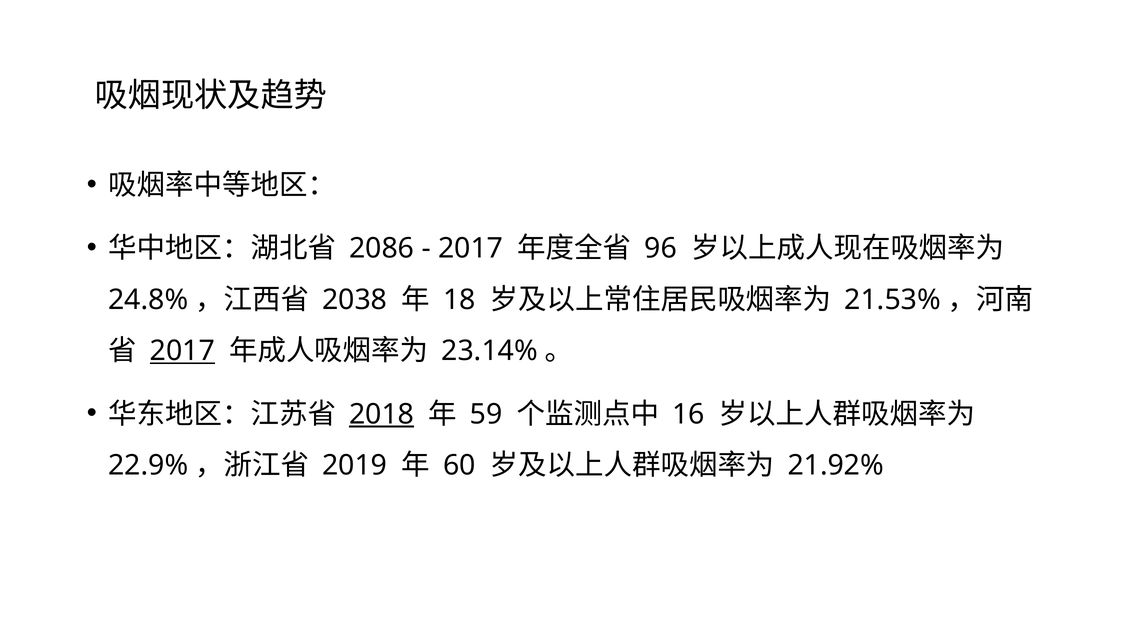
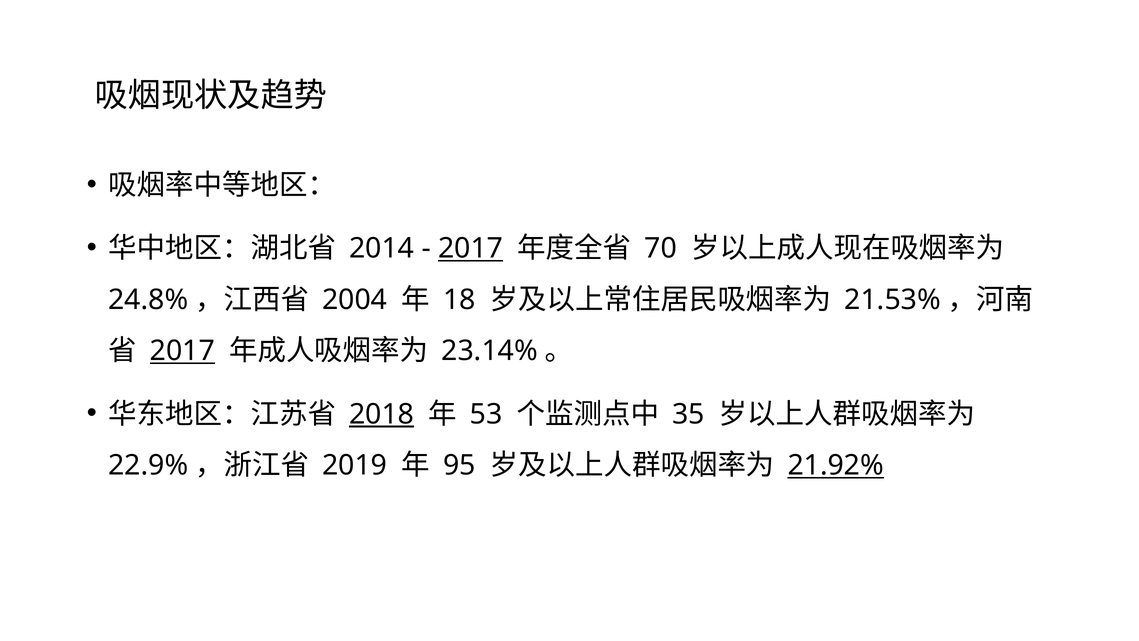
2086: 2086 -> 2014 (382, 248)
2017 underline: none -> present (471, 248)
96: 96 -> 70 (661, 248)
2038: 2038 -> 2004 (355, 300)
59: 59 -> 53 (486, 414)
16: 16 -> 35 (688, 414)
60: 60 -> 95 (459, 465)
21.92% underline: none -> present (836, 465)
